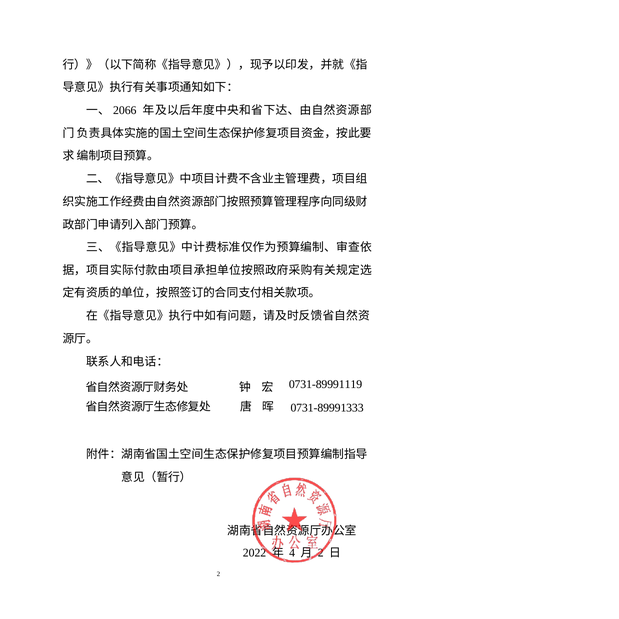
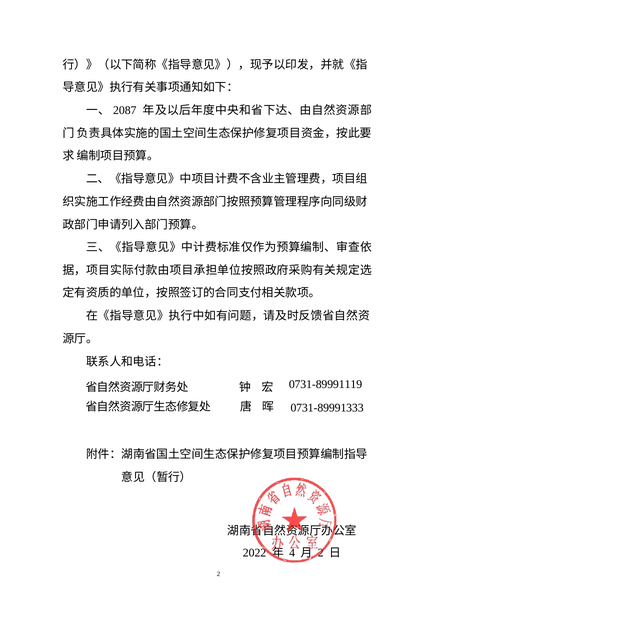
2066: 2066 -> 2087 (125, 110)
